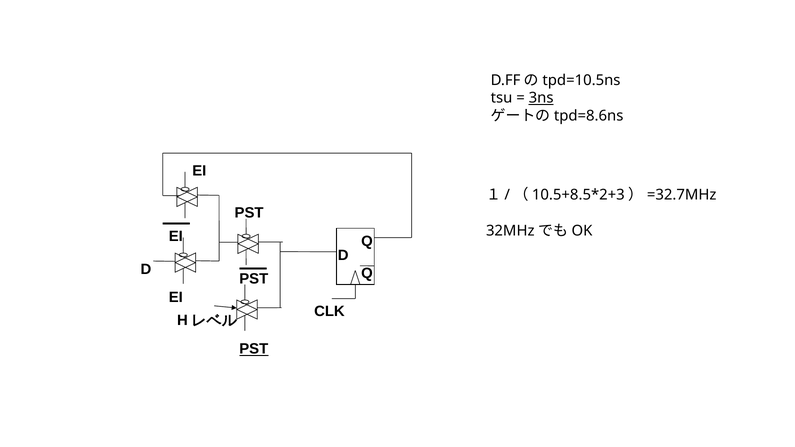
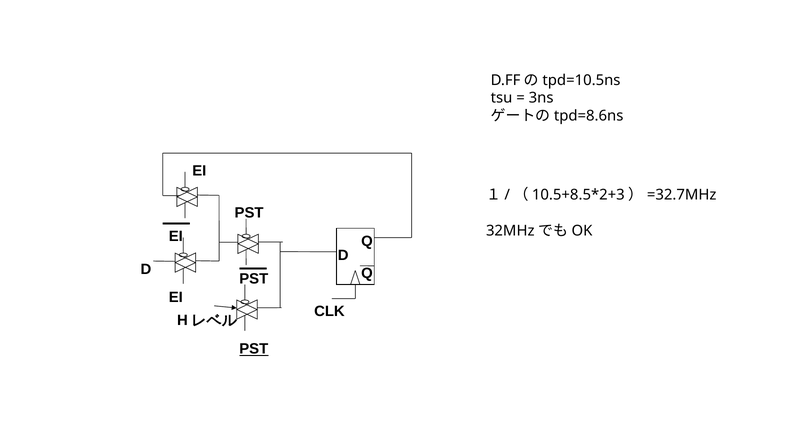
3ns underline: present -> none (541, 98)
